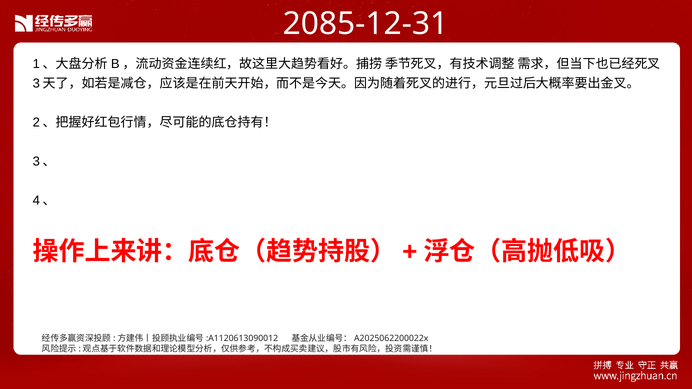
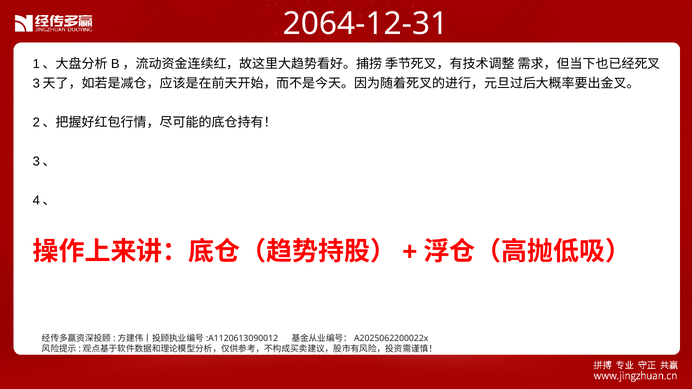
2085-12-31: 2085-12-31 -> 2064-12-31 (365, 24)
